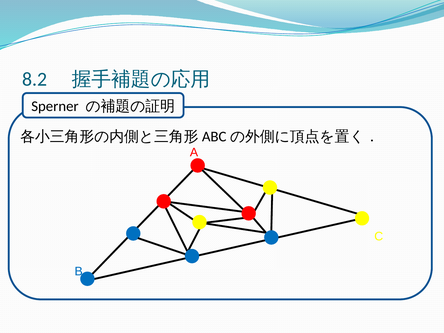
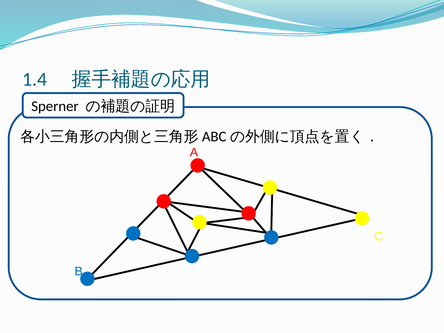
8.2: 8.2 -> 1.4 (35, 79)
